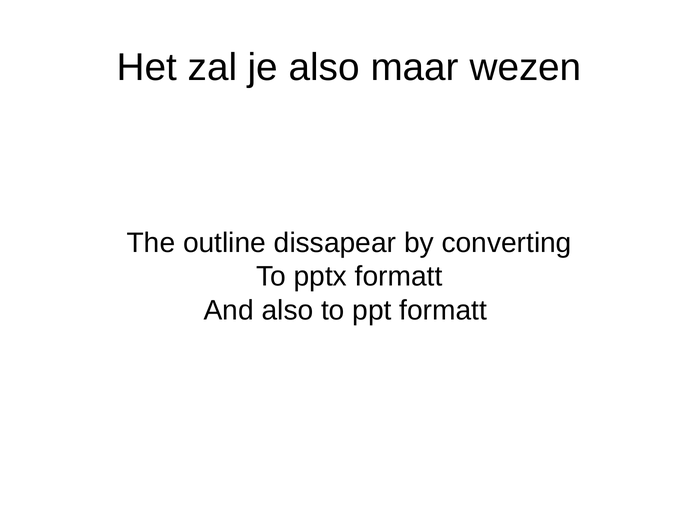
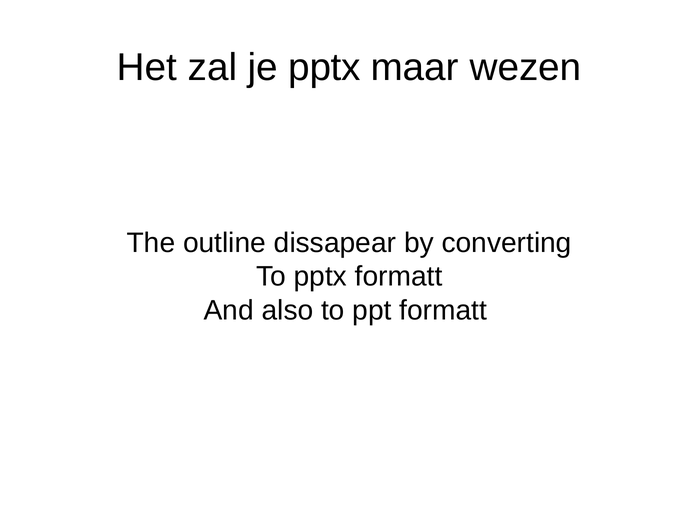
je also: also -> pptx (324, 67)
